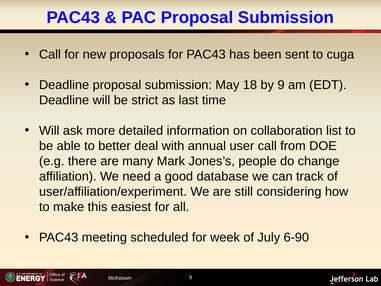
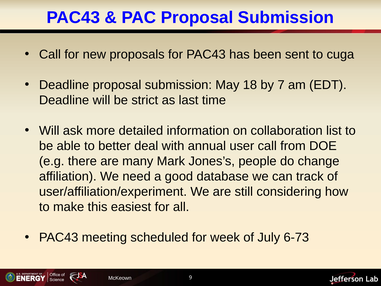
by 9: 9 -> 7 (281, 85)
6-90: 6-90 -> 6-73 (296, 237)
